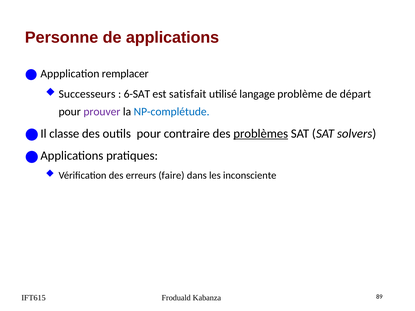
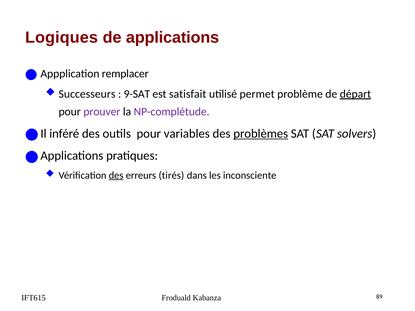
Personne: Personne -> Logiques (62, 37)
6-SAT: 6-SAT -> 9-SAT (137, 94)
langage: langage -> permet (257, 94)
départ underline: none -> present (355, 94)
NP-complétude colour: blue -> purple (172, 112)
classe: classe -> inféré (64, 134)
contraire: contraire -> variables (187, 134)
des underline: none -> present (116, 175)
faire: faire -> tirés (171, 175)
